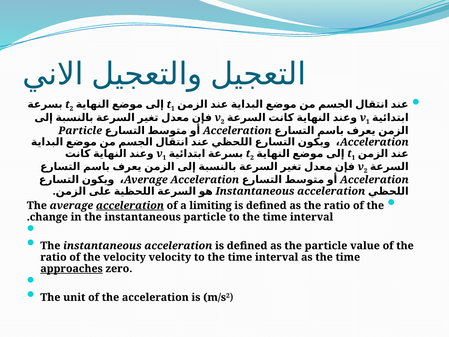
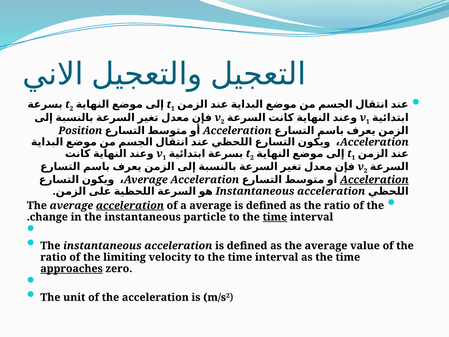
Particle: Particle -> Position (80, 131)
Acceleration underline: none -> present (374, 180)
a limiting: limiting -> average (211, 205)
time underline: none -> present (275, 217)
as the particle: particle -> average (326, 246)
the velocity: velocity -> limiting (125, 257)
